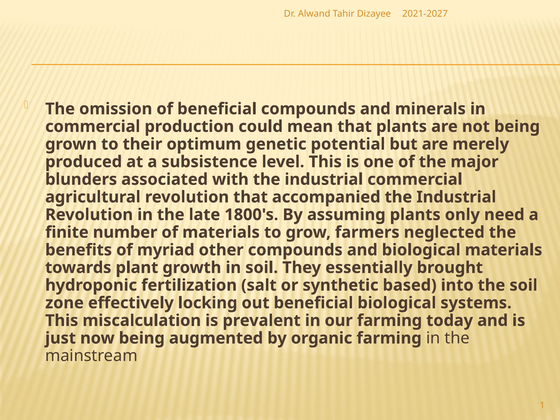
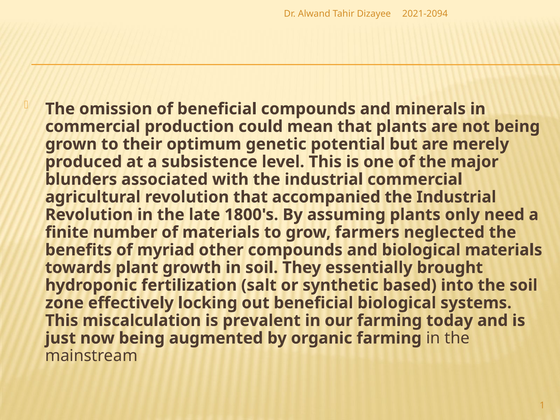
2021-2027: 2021-2027 -> 2021-2094 (425, 14)
